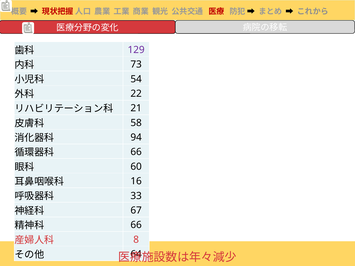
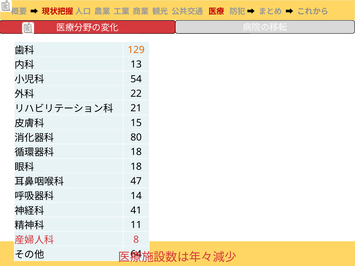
129 colour: purple -> orange (136, 50)
73: 73 -> 13 (136, 65)
58: 58 -> 15 (136, 123)
94: 94 -> 80 (136, 138)
66: 66 -> 18 (136, 152)
60: 60 -> 18 (136, 167)
16: 16 -> 47 (136, 181)
33: 33 -> 14 (136, 196)
67: 67 -> 41 (136, 211)
66: 66 -> 11 (136, 225)
